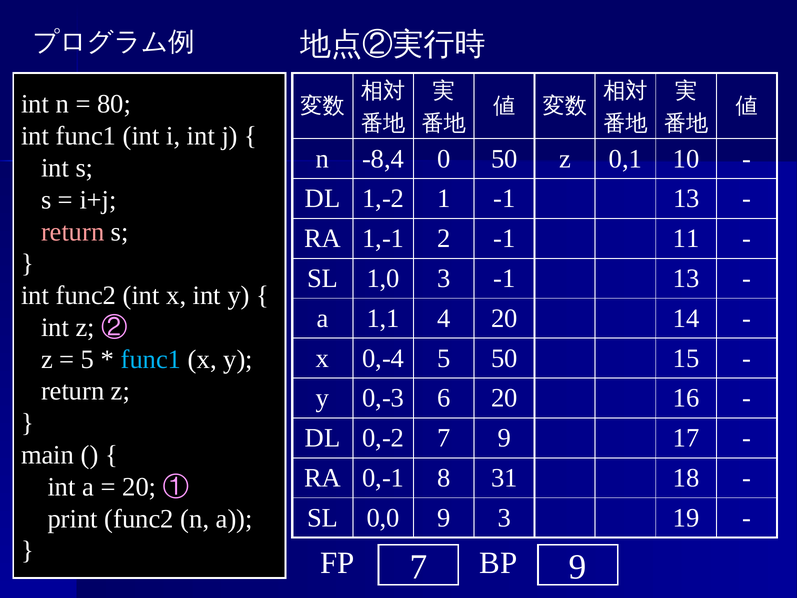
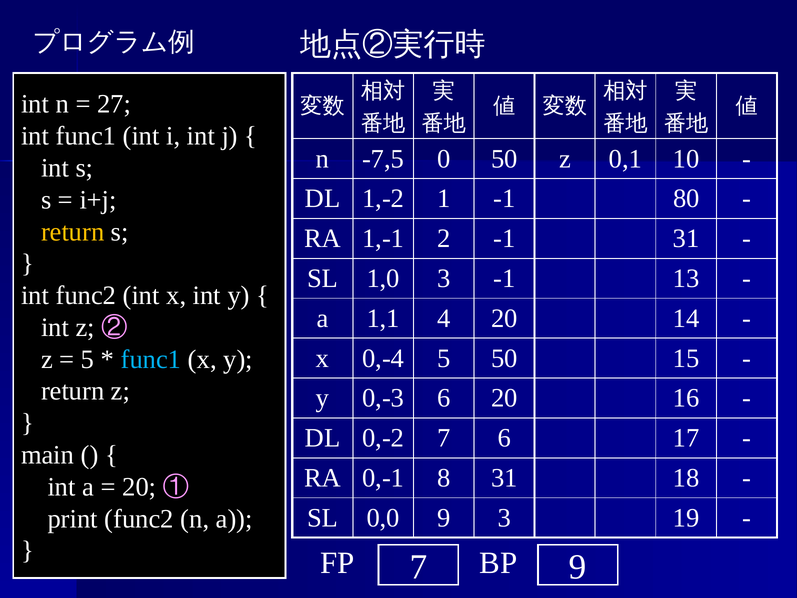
80: 80 -> 27 (114, 104)
-8,4: -8,4 -> -7,5 (383, 159)
1 -1 13: 13 -> 80 (686, 199)
return colour: pink -> yellow (73, 232)
-1 11: 11 -> 31 (686, 239)
7 9: 9 -> 6 (504, 438)
